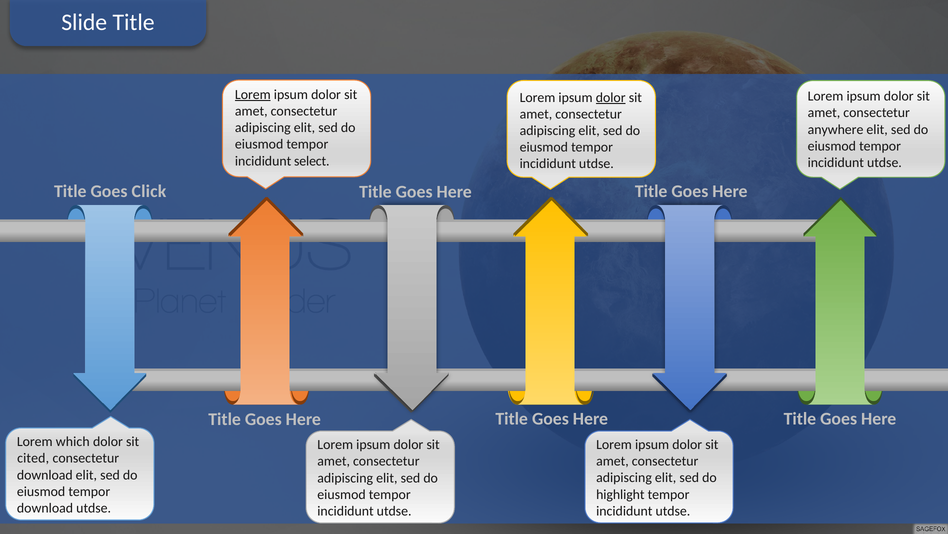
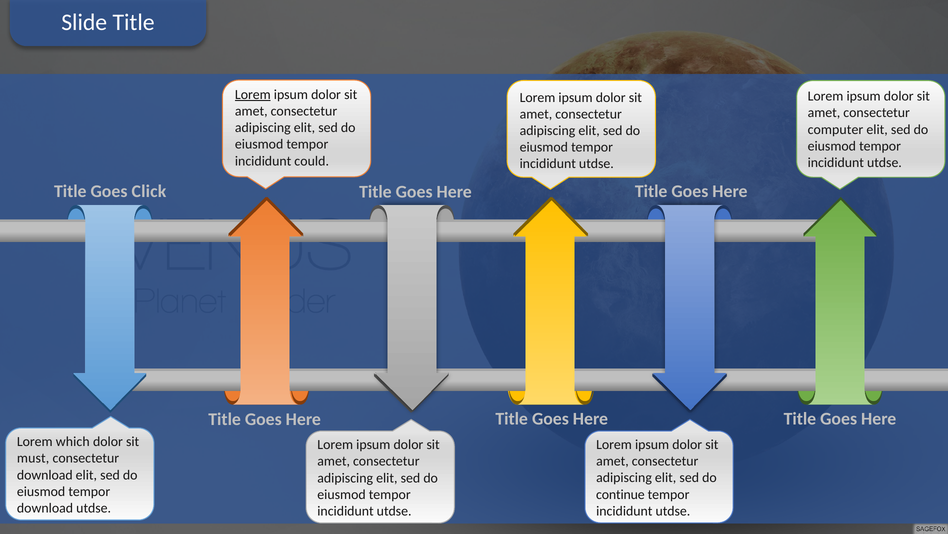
dolor underline: present -> none (611, 97)
anywhere: anywhere -> computer (835, 129)
select: select -> could (312, 161)
cited: cited -> must (33, 458)
highlight: highlight -> continue (620, 494)
